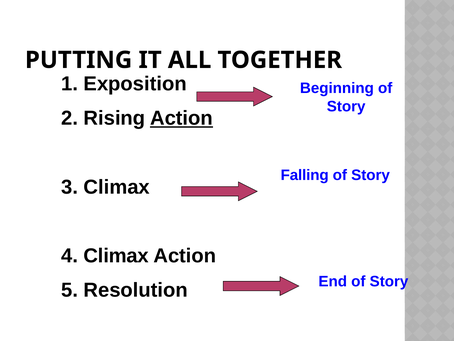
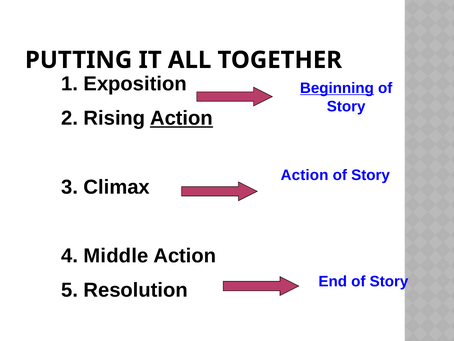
Beginning underline: none -> present (337, 88)
Falling: Falling -> Action (305, 175)
4 Climax: Climax -> Middle (116, 255)
